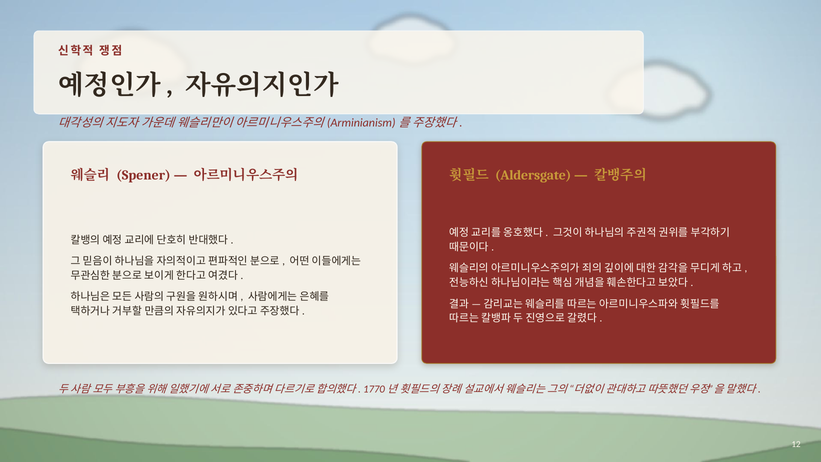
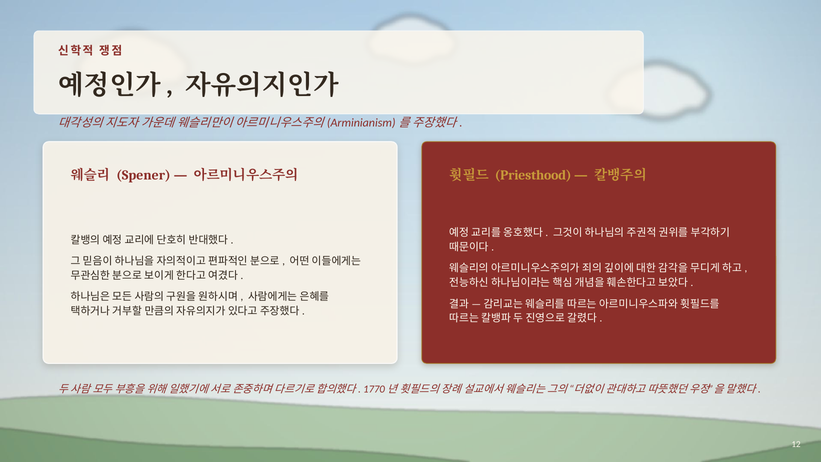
Aldersgate: Aldersgate -> Priesthood (533, 175)
